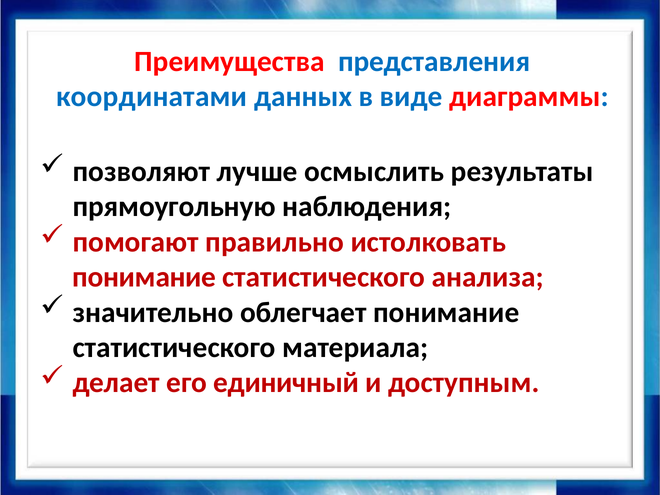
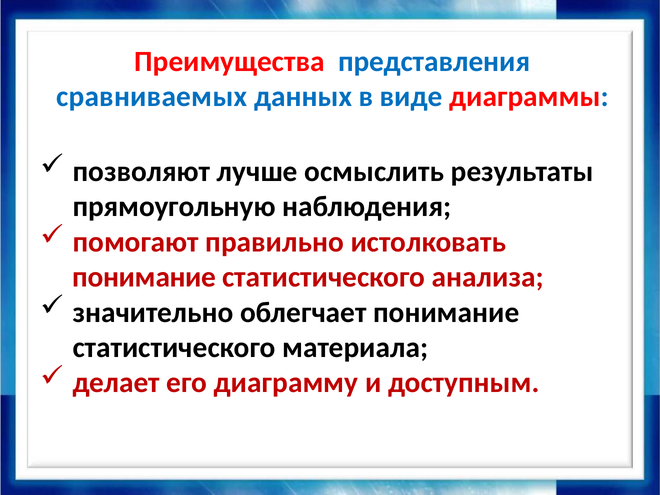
координатами: координатами -> сравниваемых (152, 97)
единичный: единичный -> диаграмму (286, 383)
